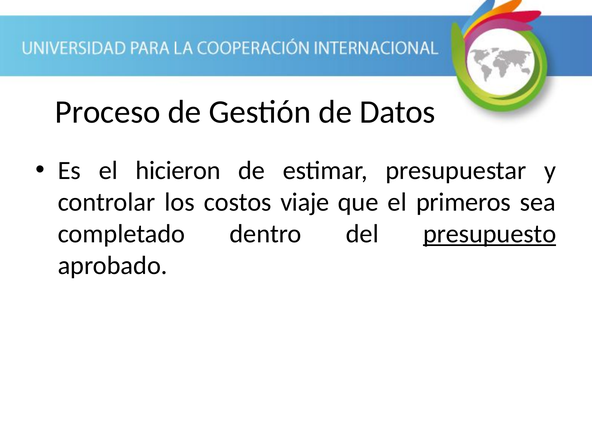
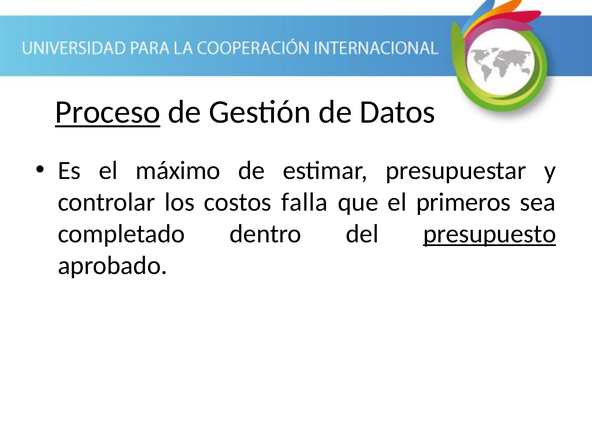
Proceso underline: none -> present (108, 112)
hicieron: hicieron -> máximo (178, 171)
viaje: viaje -> falla (304, 202)
